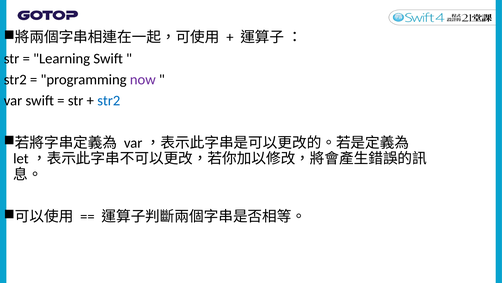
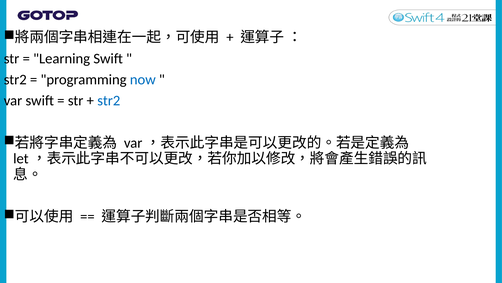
now colour: purple -> blue (143, 79)
